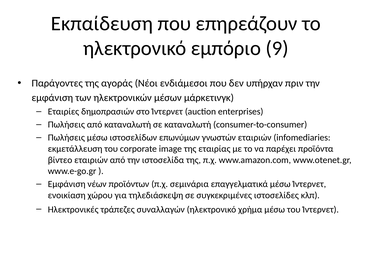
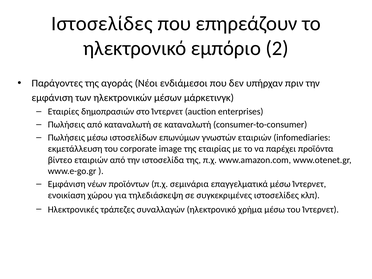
Εκπαίδευση: Εκπαίδευση -> Ιστοσελίδες (102, 23)
9: 9 -> 2 (277, 48)
